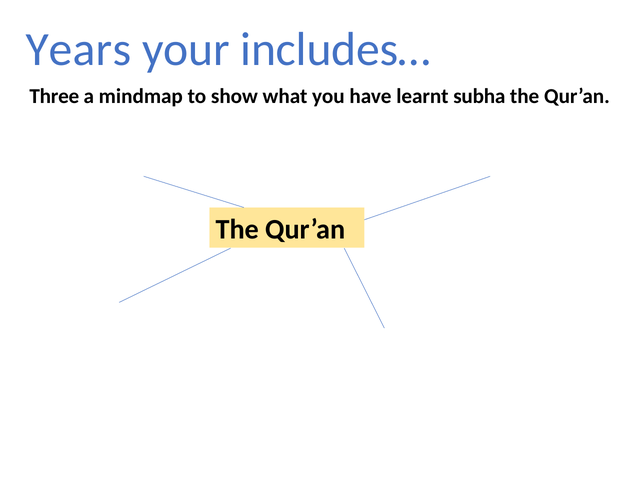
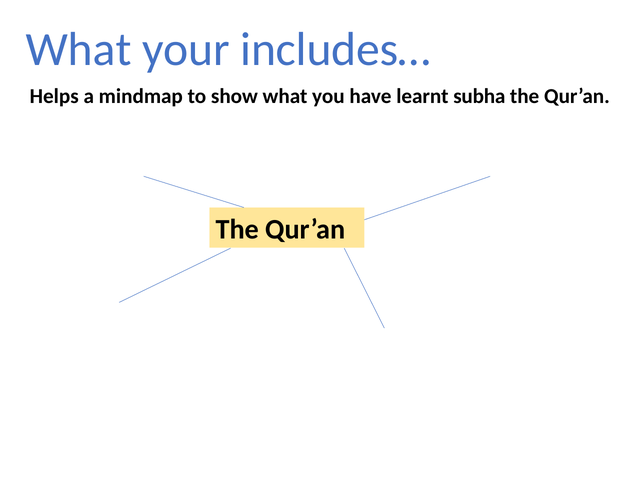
Years: Years -> What (79, 50)
Three: Three -> Helps (54, 96)
